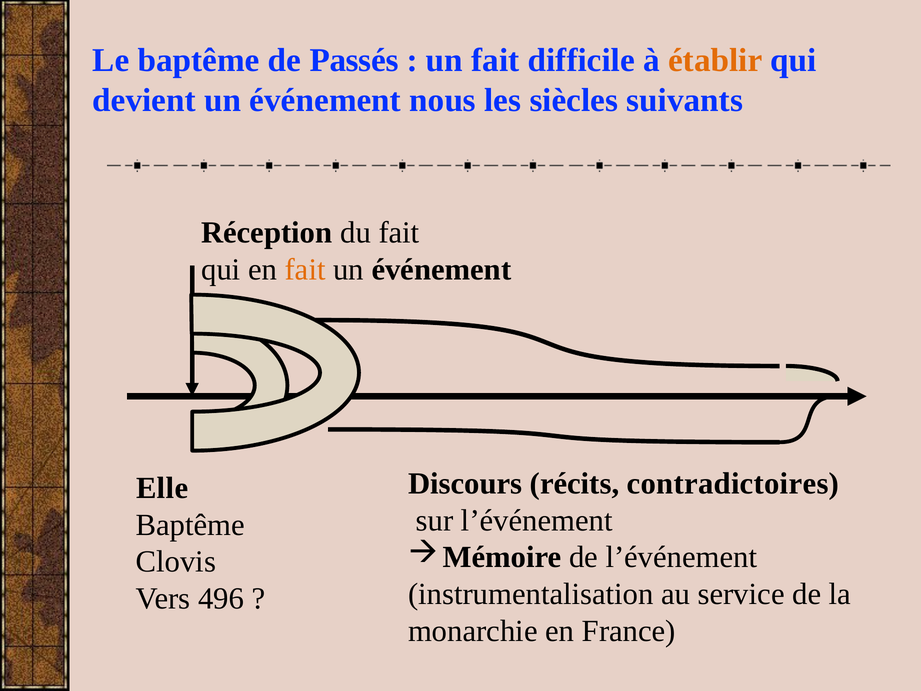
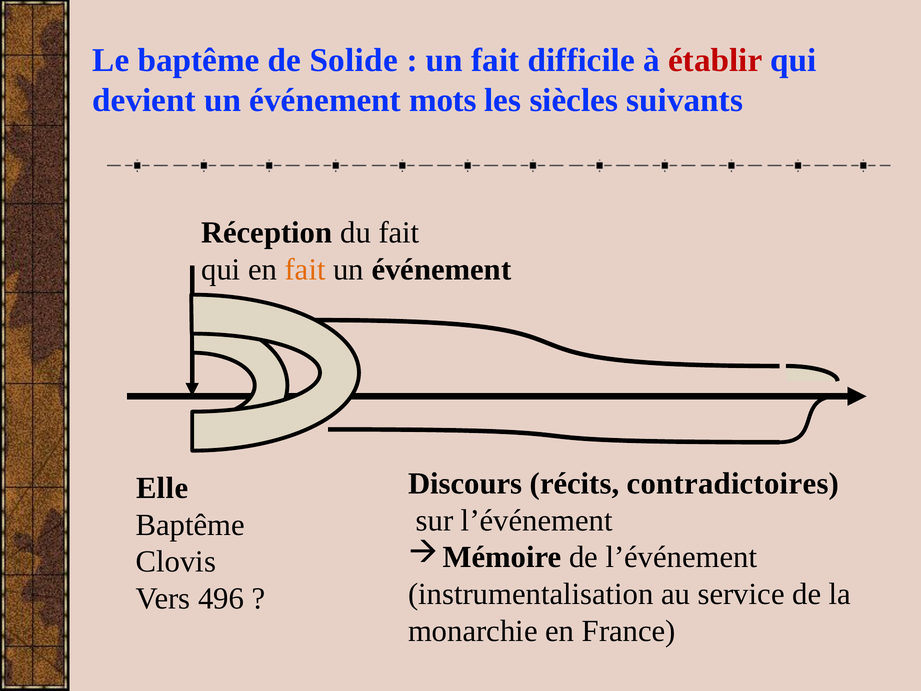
Passés: Passés -> Solide (354, 60)
établir colour: orange -> red (715, 60)
nous: nous -> mots (443, 100)
